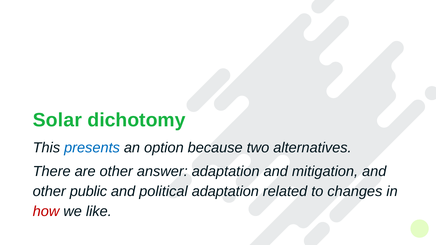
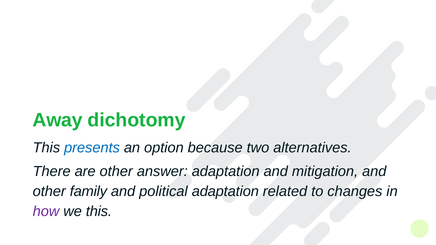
Solar: Solar -> Away (58, 120)
public: public -> family (88, 192)
how colour: red -> purple (46, 212)
we like: like -> this (99, 212)
